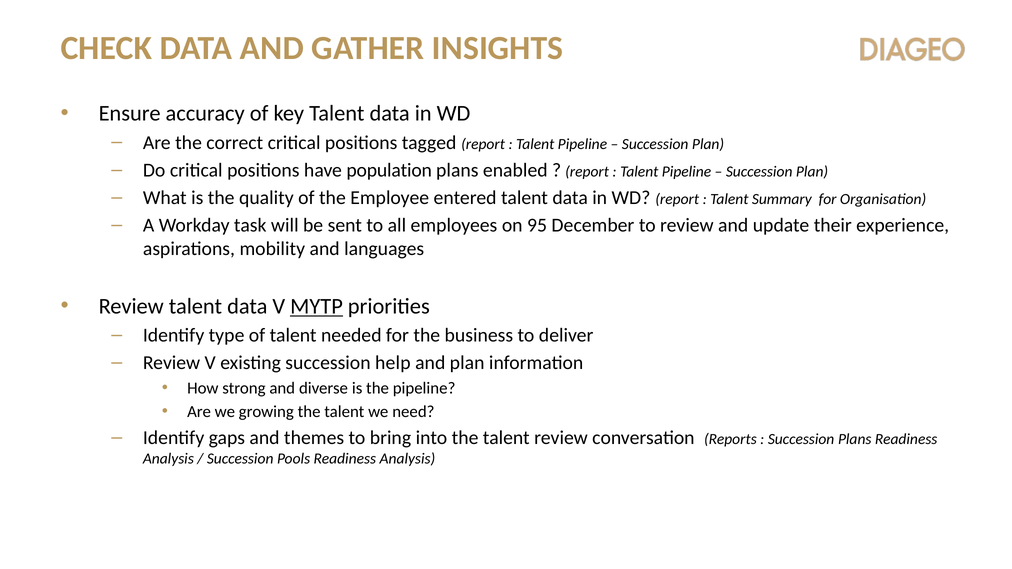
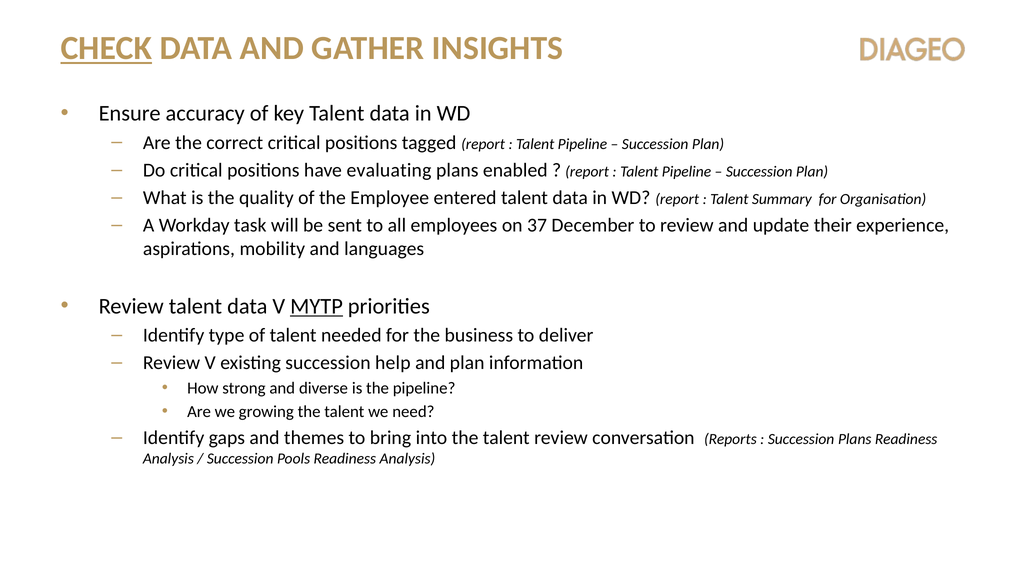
CHECK underline: none -> present (106, 48)
population: population -> evaluating (389, 170)
95: 95 -> 37 (537, 225)
